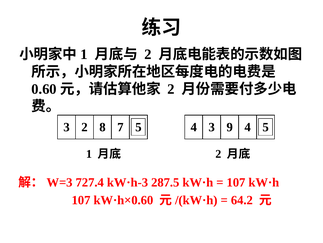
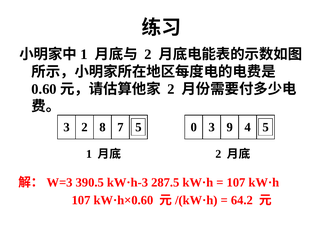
5 4: 4 -> 0 (194, 127)
727.4: 727.4 -> 390.5 (90, 182)
